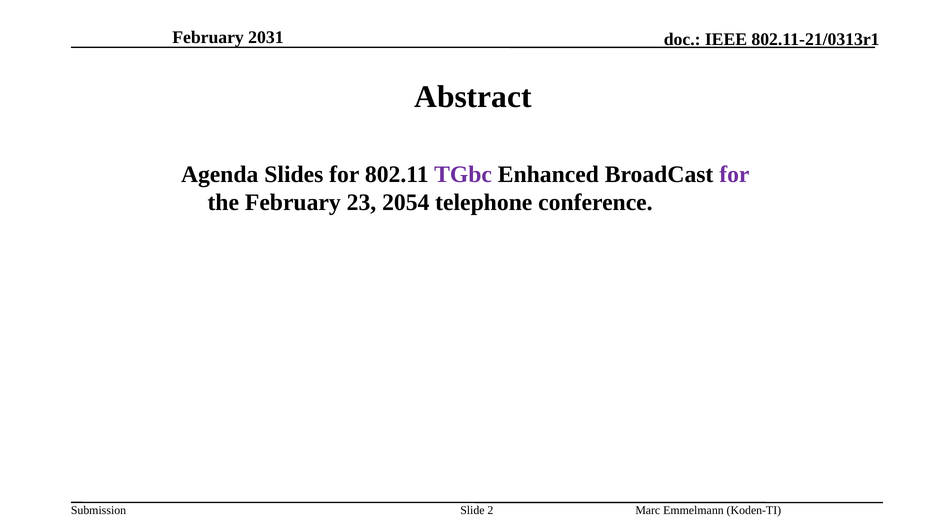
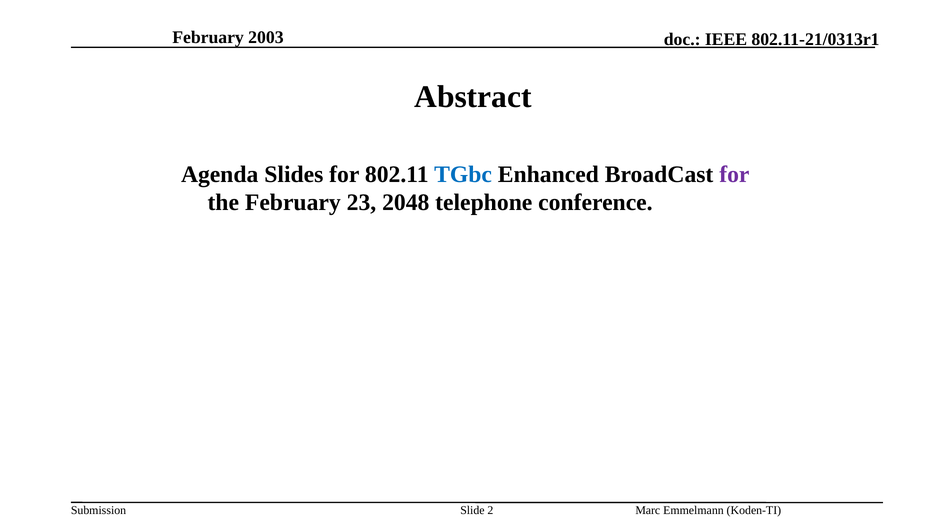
2031: 2031 -> 2003 (266, 38)
TGbc colour: purple -> blue (463, 174)
2054: 2054 -> 2048 (406, 203)
